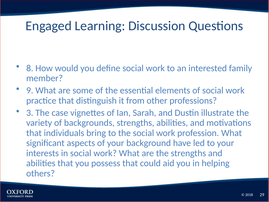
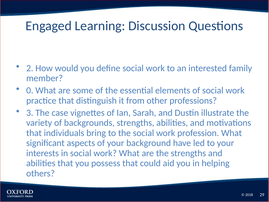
8: 8 -> 2 (30, 68)
9: 9 -> 0 (30, 90)
